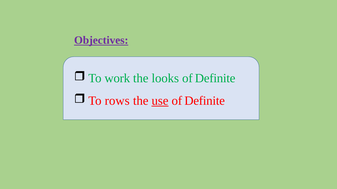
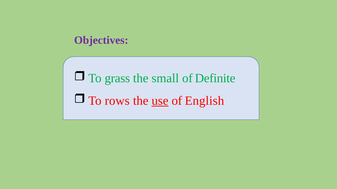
Objectives underline: present -> none (101, 40)
work: work -> grass (117, 78)
looks: looks -> small (165, 78)
Definite: Definite -> English (204, 101)
